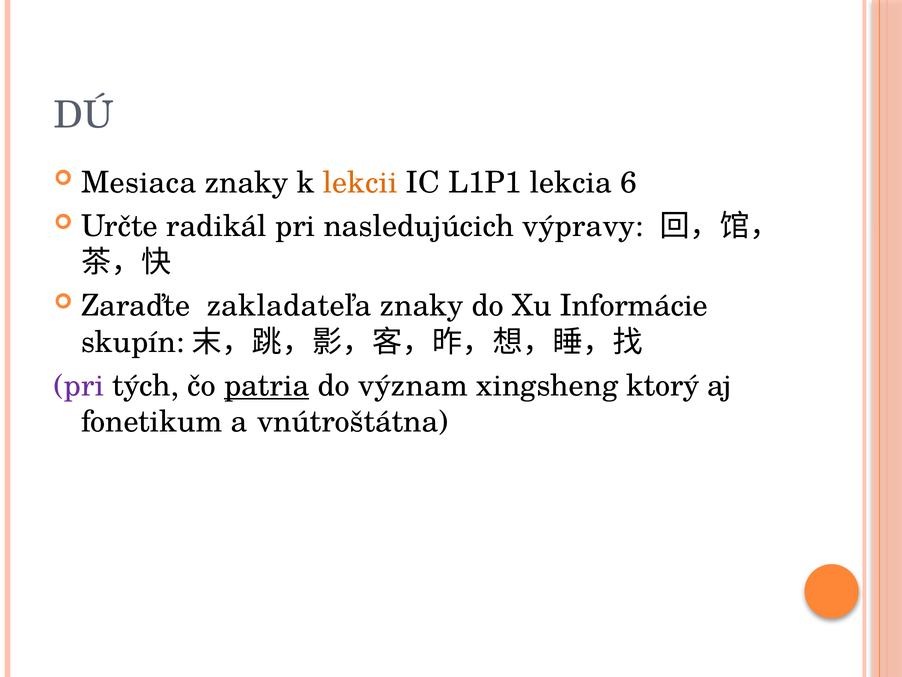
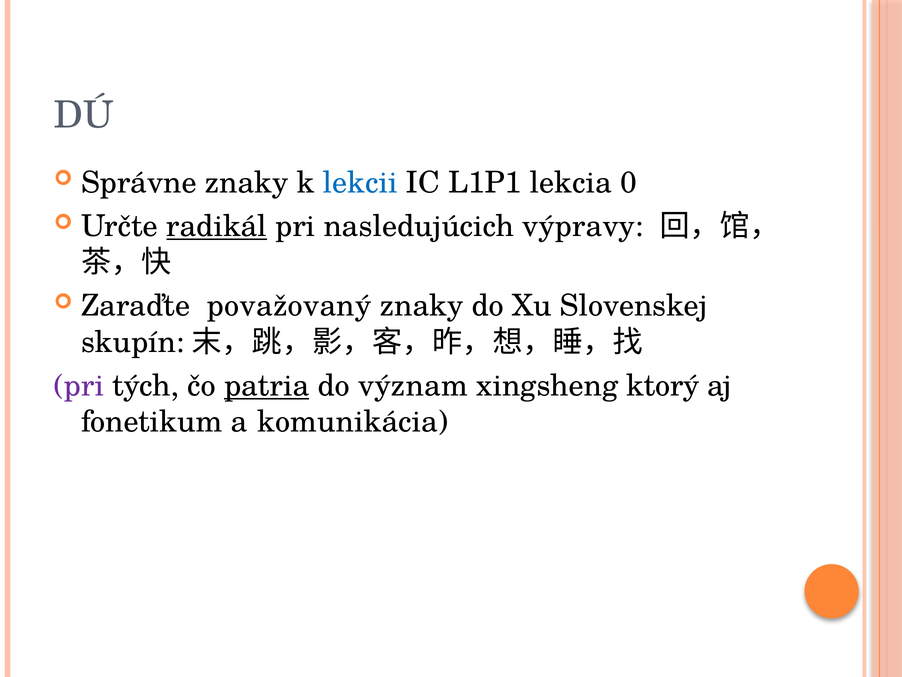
Mesiaca: Mesiaca -> Správne (139, 182)
lekcii colour: orange -> blue (360, 182)
6: 6 -> 0 (629, 182)
radikál underline: none -> present (217, 226)
zakladateľa: zakladateľa -> považovaný (289, 306)
Informácie: Informácie -> Slovenskej (634, 306)
vnútroštátna: vnútroštátna -> komunikácia (353, 422)
